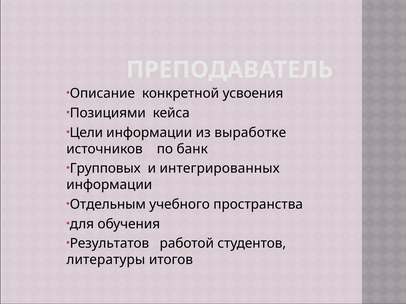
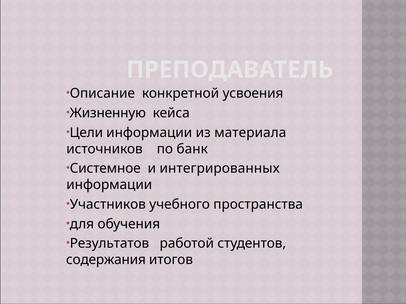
Позициями: Позициями -> Жизненную (108, 113)
выработке: выработке -> материала (250, 133)
Групповых: Групповых -> Системное (105, 169)
Отдельным: Отдельным -> Участников (108, 205)
литературы: литературы -> содержания (106, 260)
